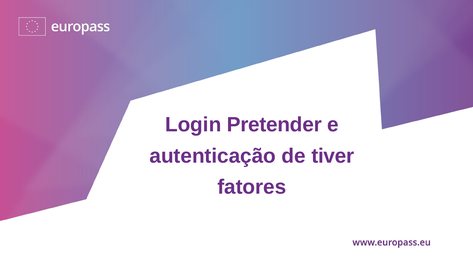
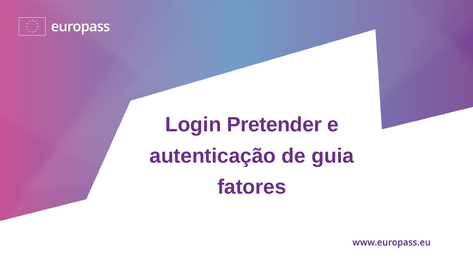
tiver: tiver -> guia (333, 156)
